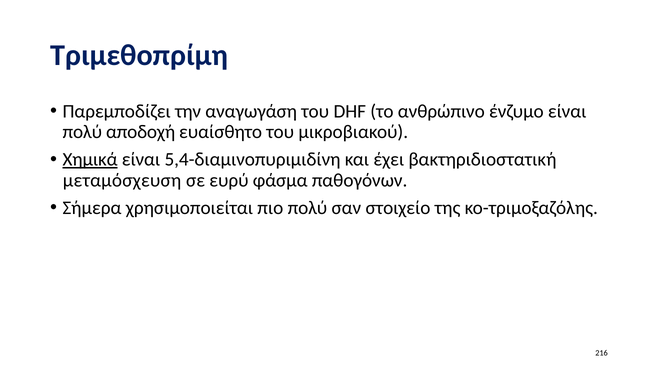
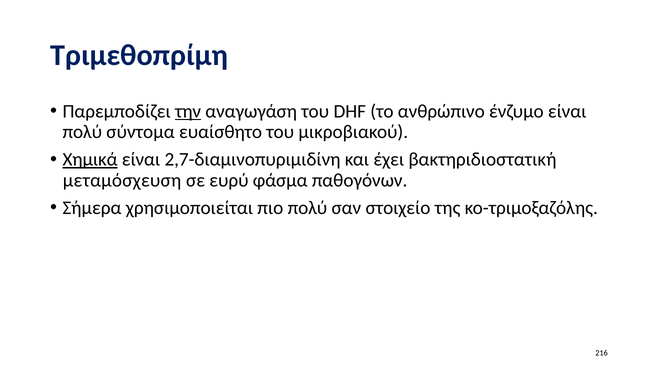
την underline: none -> present (188, 111)
αποδοχή: αποδοχή -> σύντομα (141, 132)
5,4-διαμινοπυριμιδίνη: 5,4-διαμινοπυριμιδίνη -> 2,7-διαμινοπυριμιδίνη (253, 160)
